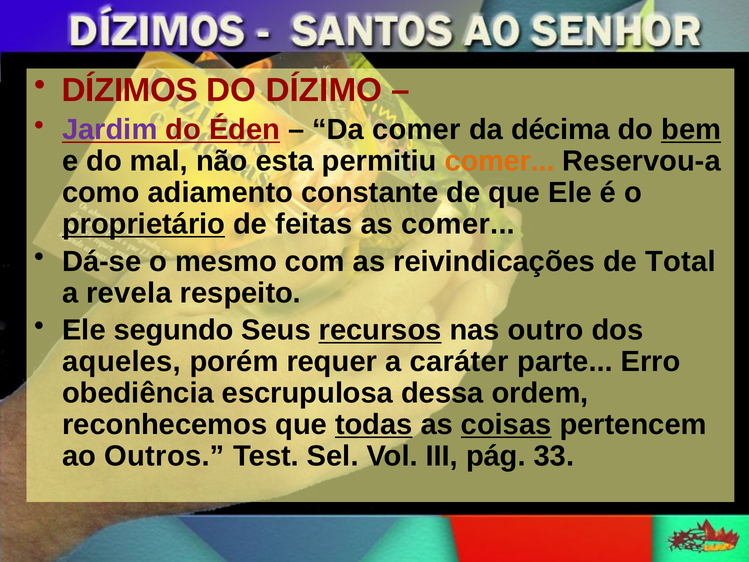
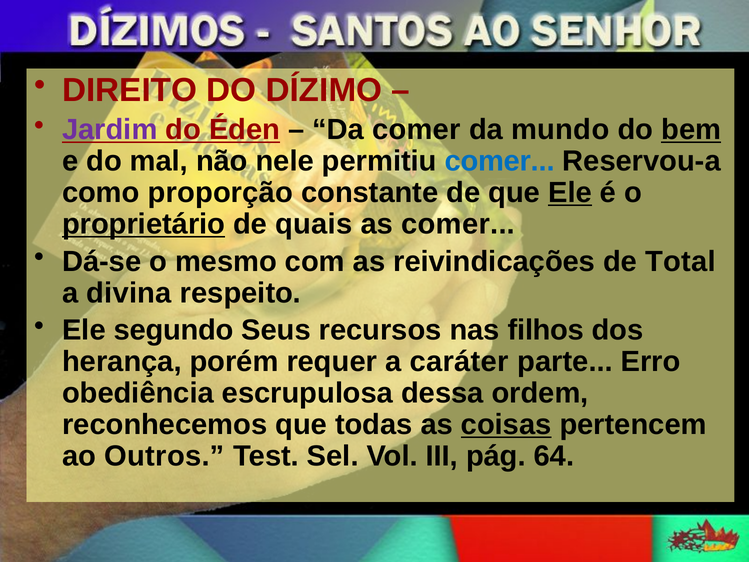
DÍZIMOS: DÍZIMOS -> DIREITO (130, 90)
décima: décima -> mundo (560, 130)
esta: esta -> nele (285, 161)
comer colour: orange -> blue (500, 161)
adiamento: adiamento -> proporção (220, 193)
Ele underline: none -> present (570, 193)
feitas: feitas -> quais (314, 224)
revela: revela -> divina (129, 293)
recursos underline: present -> none (380, 330)
outro: outro -> filhos (546, 330)
aqueles: aqueles -> herança (122, 362)
todas underline: present -> none (374, 425)
33: 33 -> 64 (554, 456)
